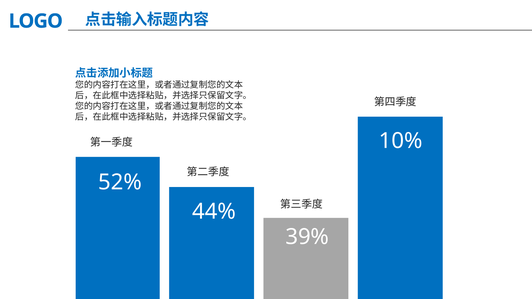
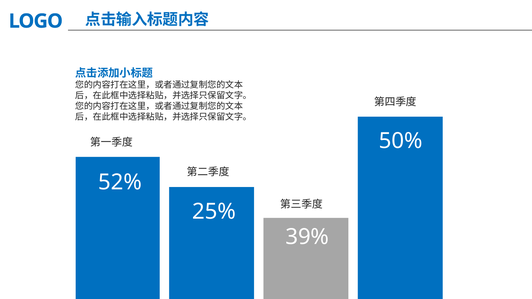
10%: 10% -> 50% (401, 141)
44%: 44% -> 25% (214, 212)
